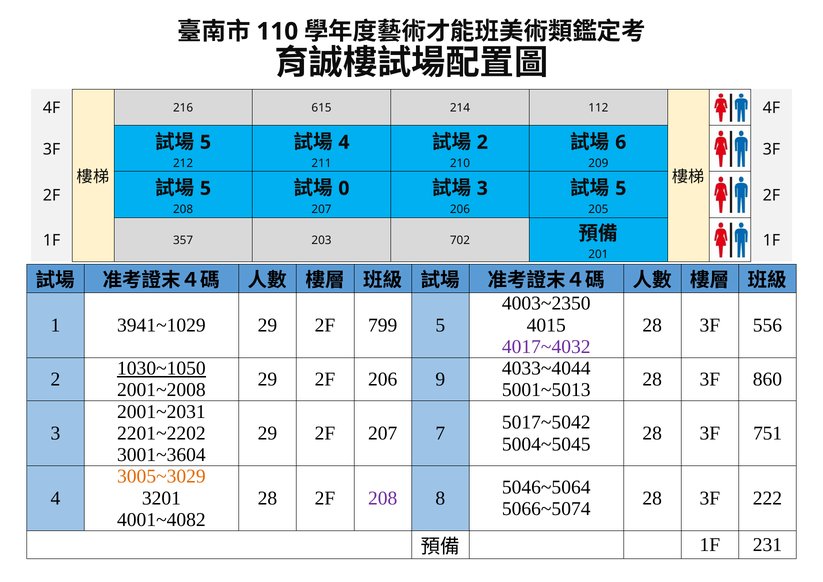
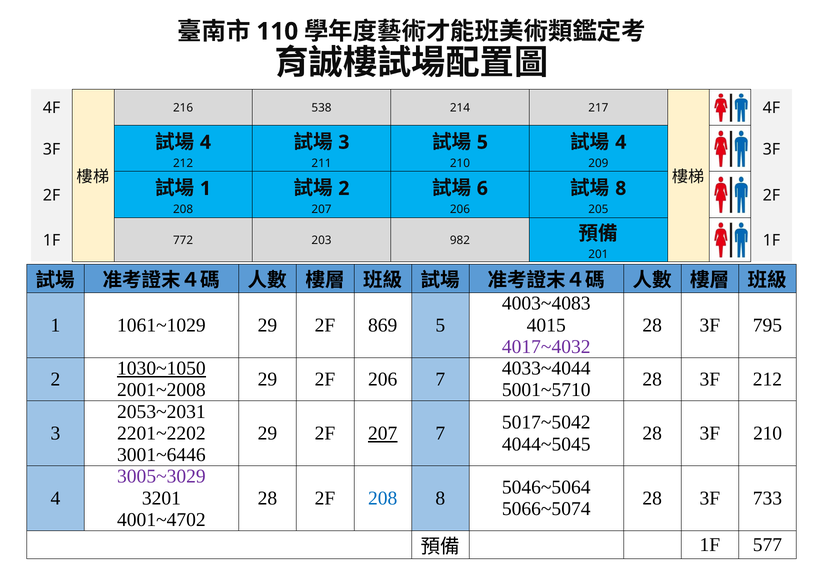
615: 615 -> 538 (322, 108)
112: 112 -> 217 (598, 108)
4: 4 -> 3 (344, 142)
2: 2 -> 5 (482, 142)
6: 6 -> 4 (621, 142)
5: 5 -> 4 (205, 142)
0: 0 -> 2 (344, 188)
3: 3 -> 6 (482, 188)
5: 5 -> 8 (621, 188)
5: 5 -> 1 (205, 188)
357: 357 -> 772 (183, 240)
702: 702 -> 982 (460, 240)
4003~2350: 4003~2350 -> 4003~4083 (546, 304)
3941~1029: 3941~1029 -> 1061~1029 (161, 325)
799: 799 -> 869 (383, 325)
556: 556 -> 795 (767, 325)
206 9: 9 -> 7 (440, 379)
3F 860: 860 -> 212 (767, 379)
5001~5013: 5001~5013 -> 5001~5710 (546, 390)
2001~2031: 2001~2031 -> 2053~2031 (161, 412)
207 underline: none -> present (383, 433)
3F 751: 751 -> 210 (768, 433)
5004~5045: 5004~5045 -> 4044~5045 (546, 444)
3001~3604: 3001~3604 -> 3001~6446 (161, 455)
3005~3029 colour: orange -> purple (161, 477)
208 colour: purple -> blue (383, 498)
222: 222 -> 733 (767, 498)
4001~4082: 4001~4082 -> 4001~4702 (161, 520)
231: 231 -> 577 (767, 545)
